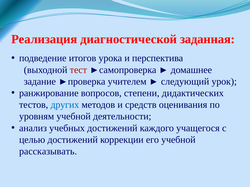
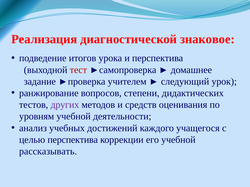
заданная: заданная -> знаковое (207, 39)
других colour: blue -> purple (65, 105)
целью достижений: достижений -> перспектива (73, 140)
